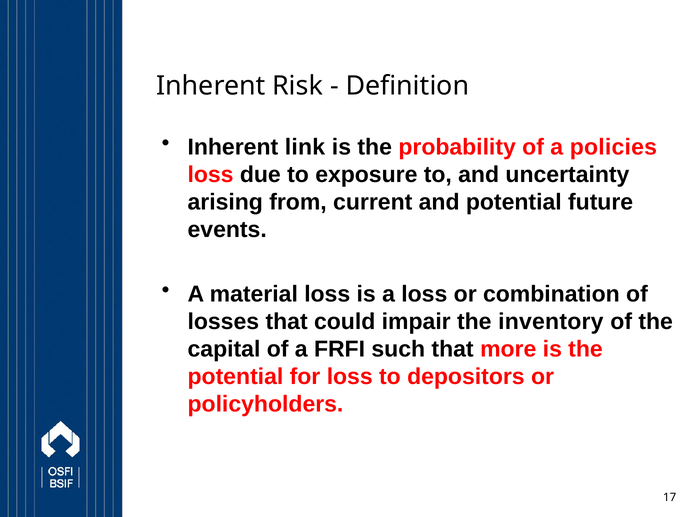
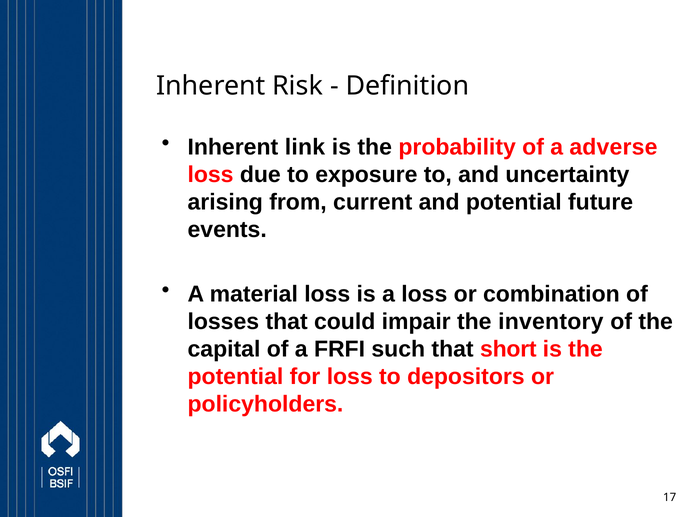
policies: policies -> adverse (613, 147)
more: more -> short (508, 350)
